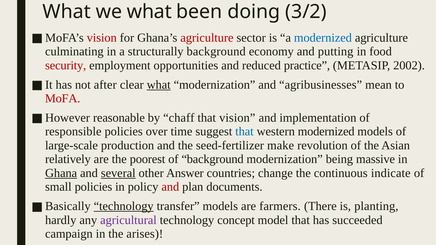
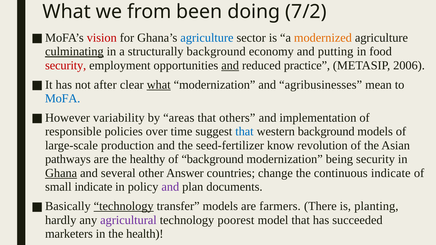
we what: what -> from (149, 12)
3/2: 3/2 -> 7/2 (306, 12)
agriculture colour: red -> blue (207, 38)
modernized colour: blue -> orange (323, 38)
culminating underline: none -> present (74, 52)
and underline: none -> present (230, 65)
2002: 2002 -> 2006 (409, 65)
MoFA colour: red -> blue (63, 99)
reasonable: reasonable -> variability (119, 118)
chaff: chaff -> areas (179, 118)
that vision: vision -> others (237, 118)
western modernized: modernized -> background (326, 132)
make: make -> know (281, 146)
relatively: relatively -> pathways (68, 159)
poorest: poorest -> healthy (148, 159)
being massive: massive -> security (375, 159)
several underline: present -> none (118, 173)
small policies: policies -> indicate (93, 187)
and colour: red -> purple (170, 187)
concept: concept -> poorest (236, 220)
campaign: campaign -> marketers (69, 234)
arises: arises -> health (145, 234)
